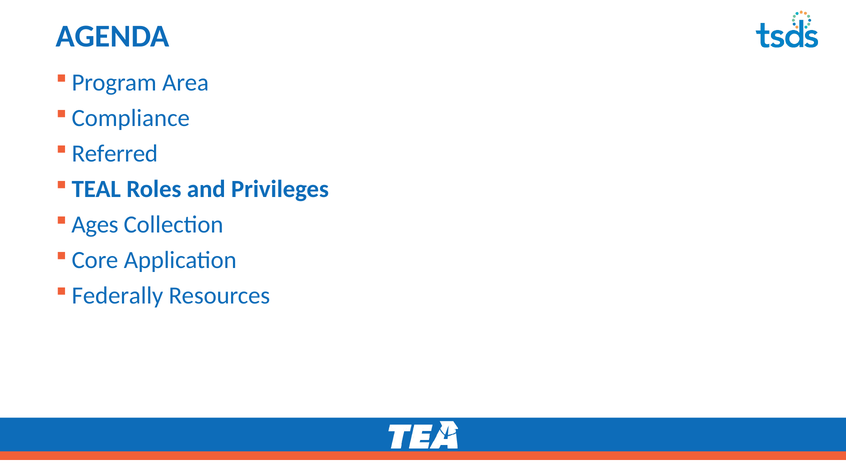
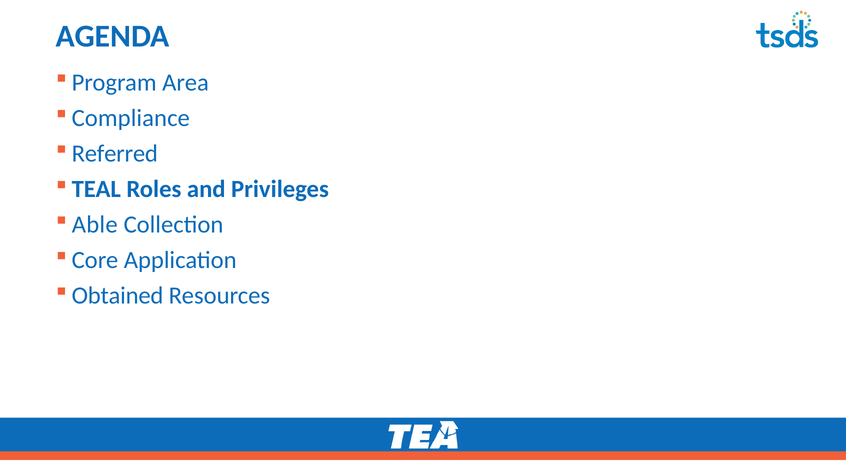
Ages: Ages -> Able (95, 225)
Federally: Federally -> Obtained (118, 296)
